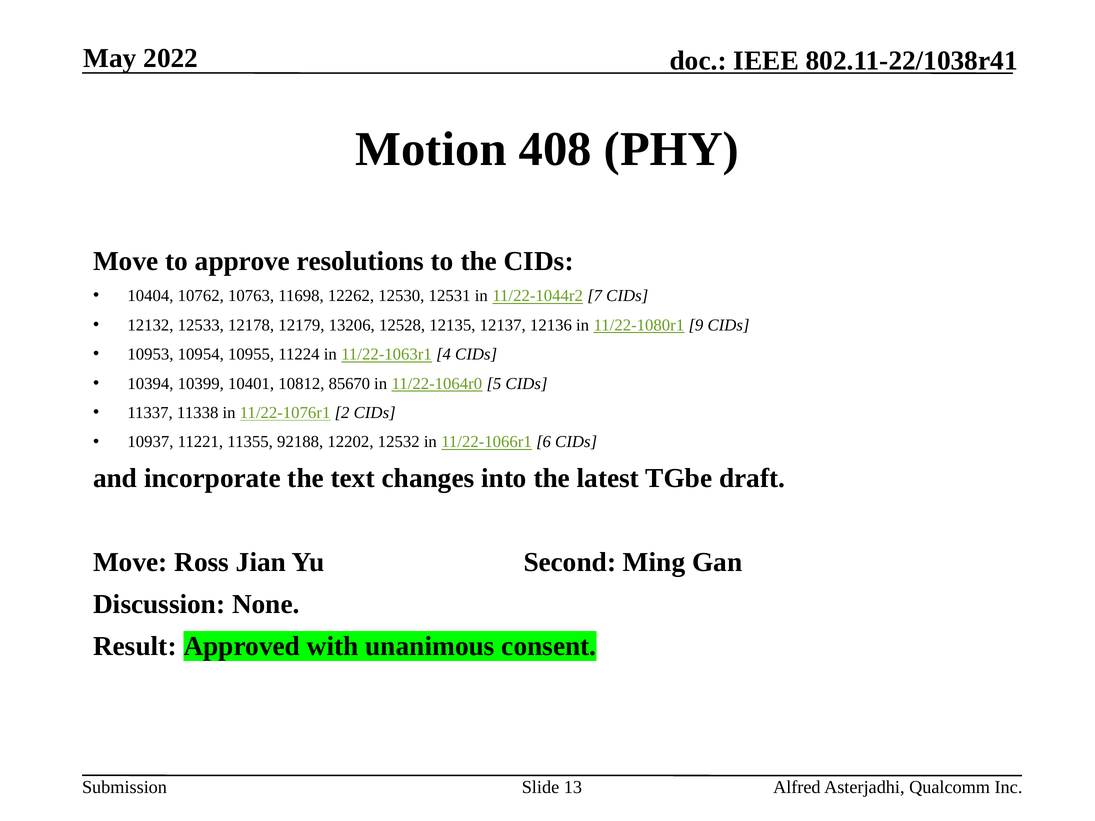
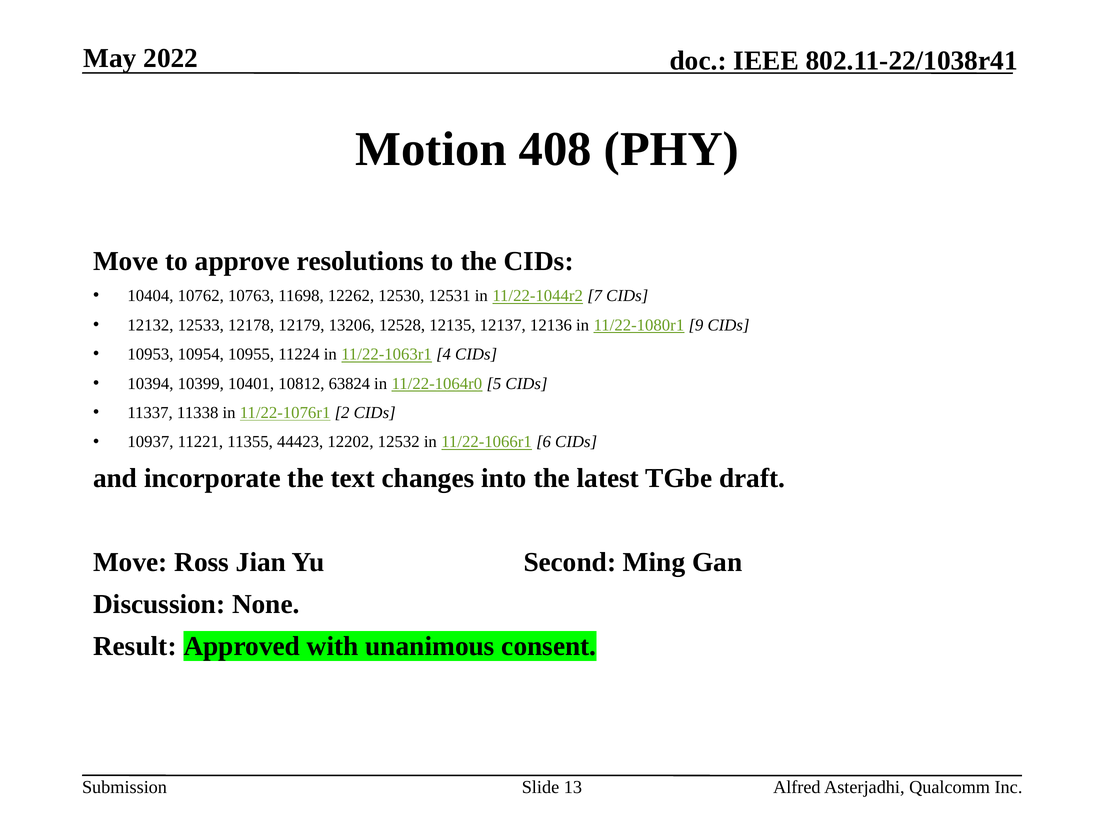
85670: 85670 -> 63824 (349, 384)
92188: 92188 -> 44423 (300, 442)
